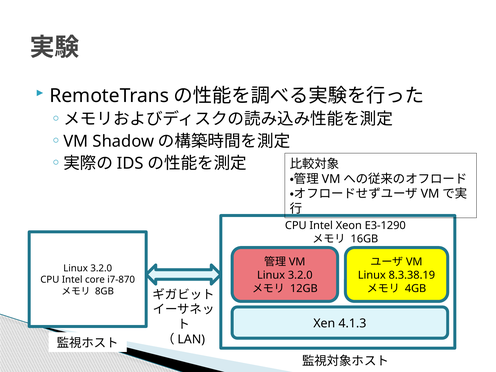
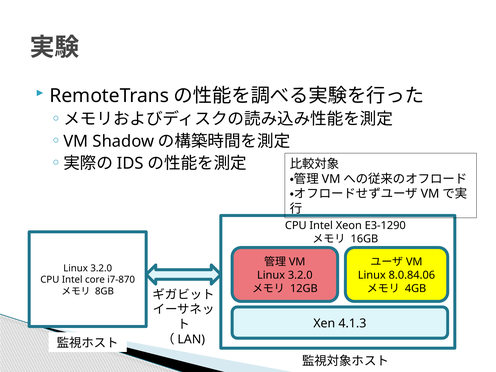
8.3.38.19: 8.3.38.19 -> 8.0.84.06 (412, 275)
